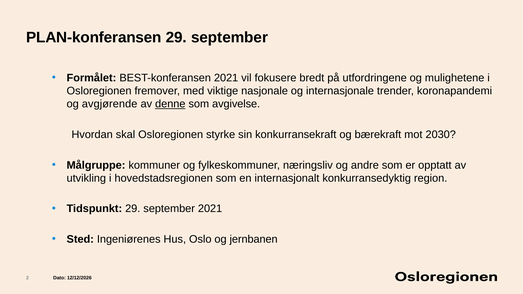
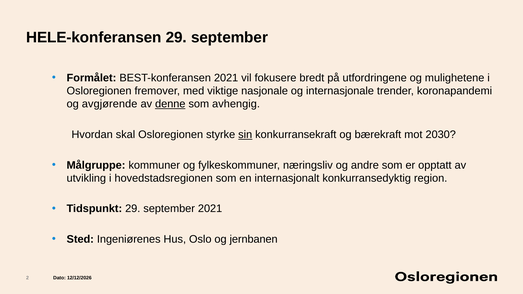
PLAN-konferansen: PLAN-konferansen -> HELE-konferansen (94, 37)
avgivelse: avgivelse -> avhengig (236, 104)
sin underline: none -> present (245, 135)
